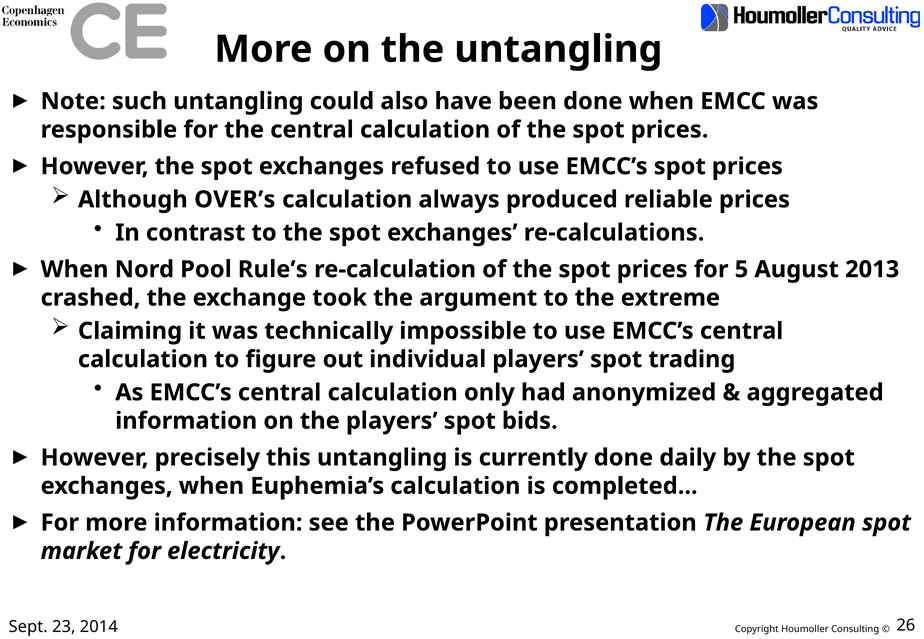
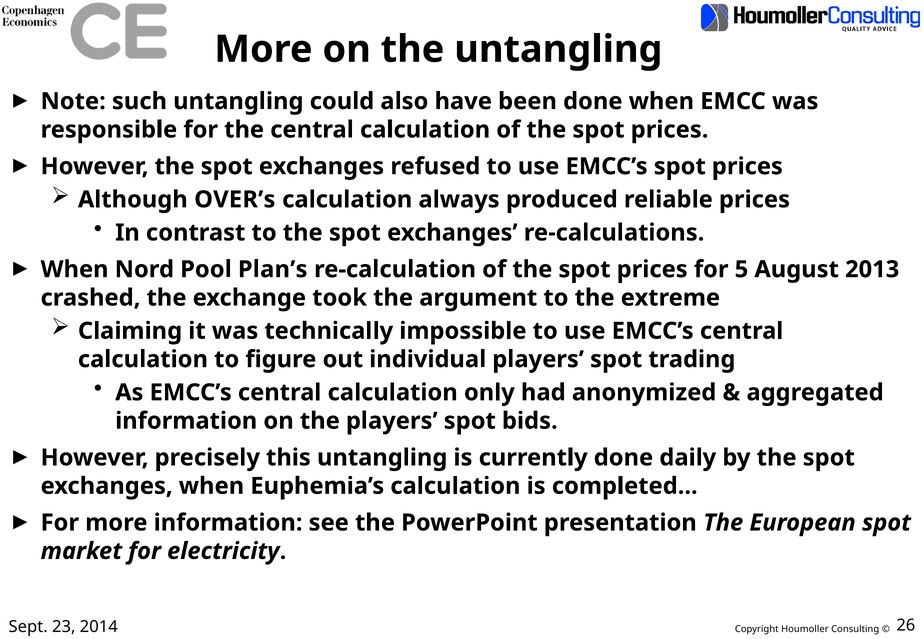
Rule’s: Rule’s -> Plan’s (273, 270)
